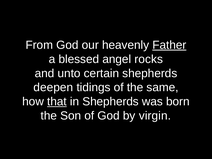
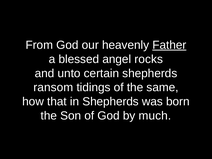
deepen: deepen -> ransom (53, 87)
that underline: present -> none (57, 102)
virgin: virgin -> much (155, 116)
